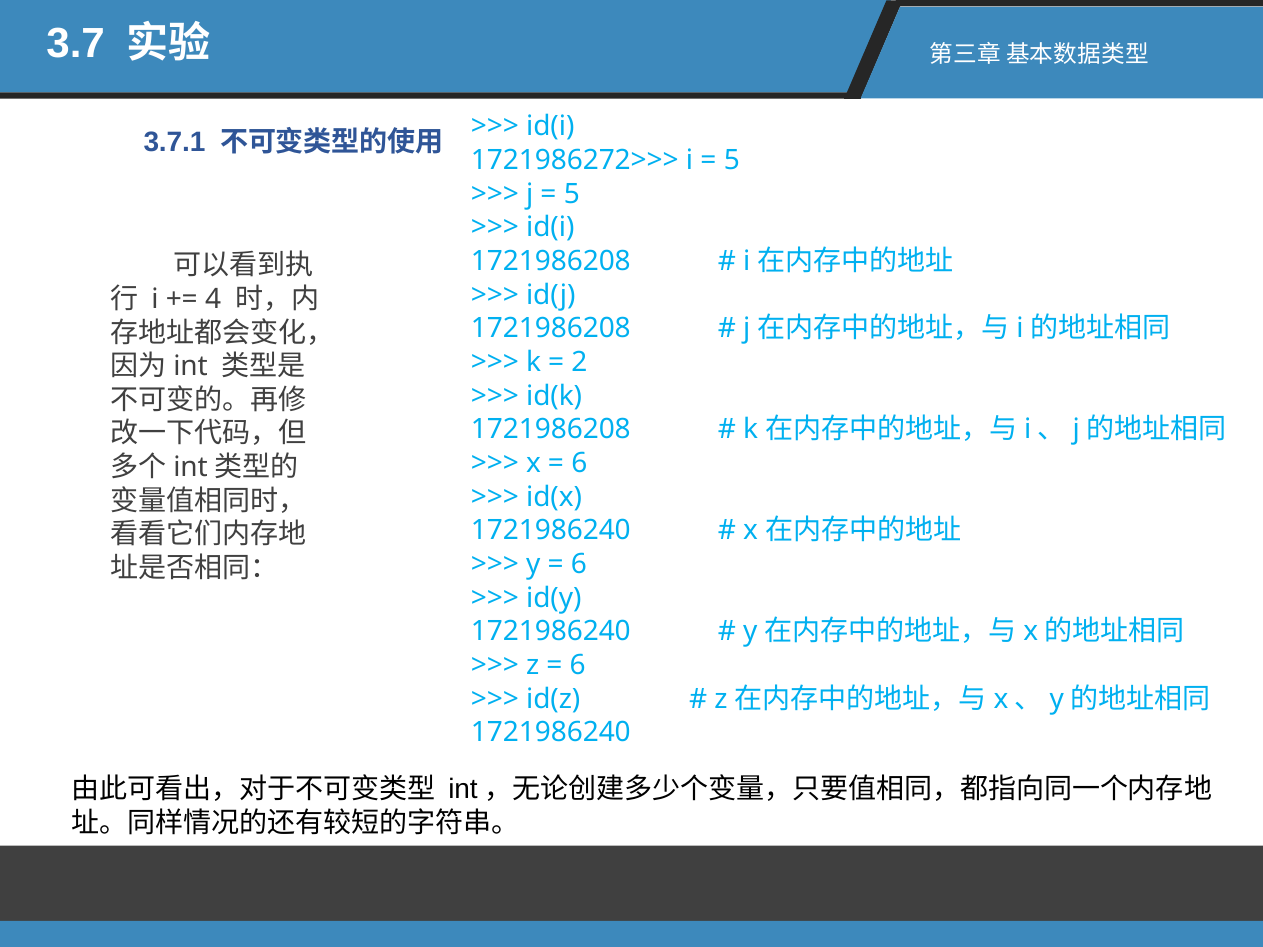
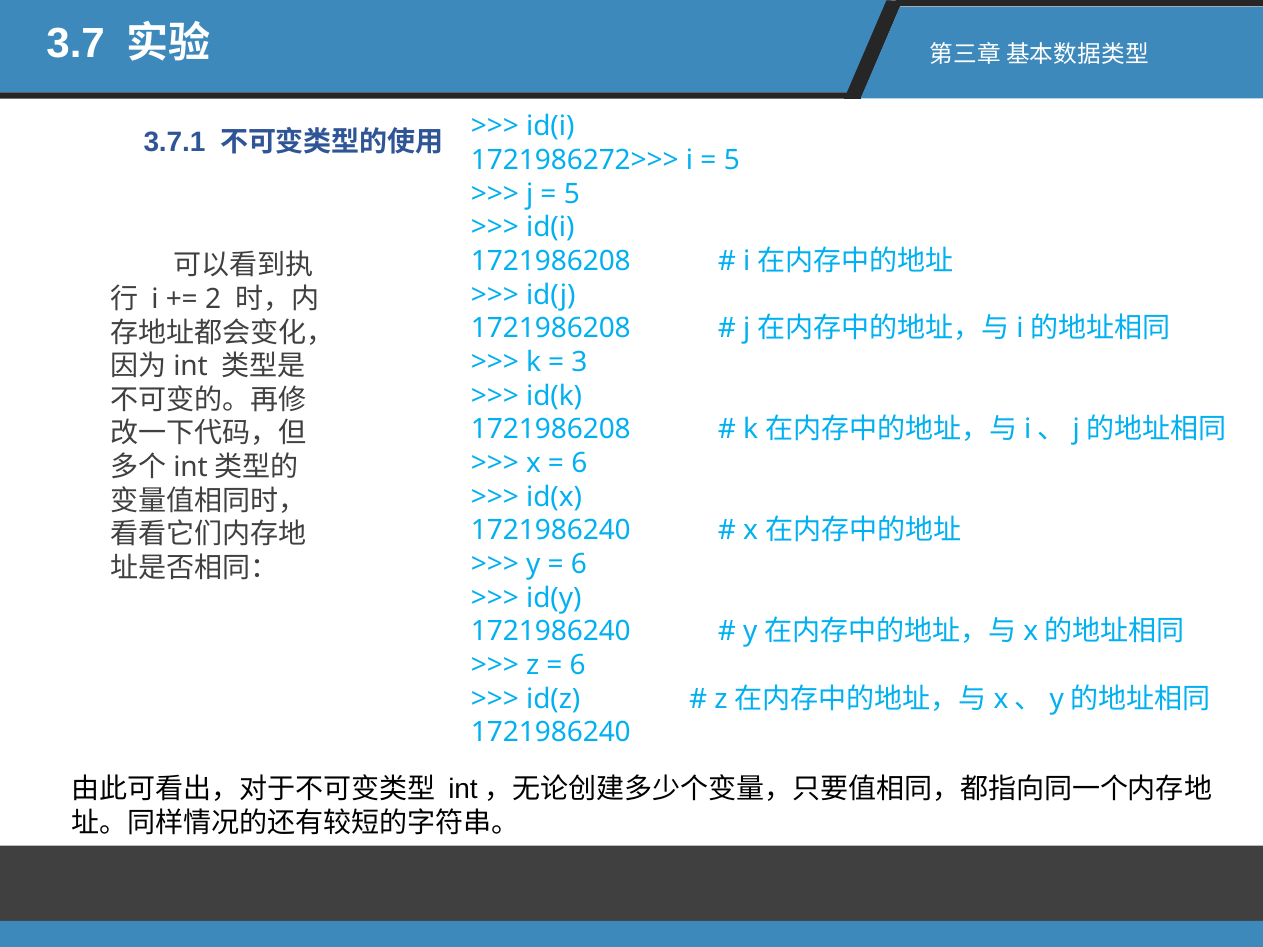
4: 4 -> 2 (213, 299)
2: 2 -> 3 (579, 362)
